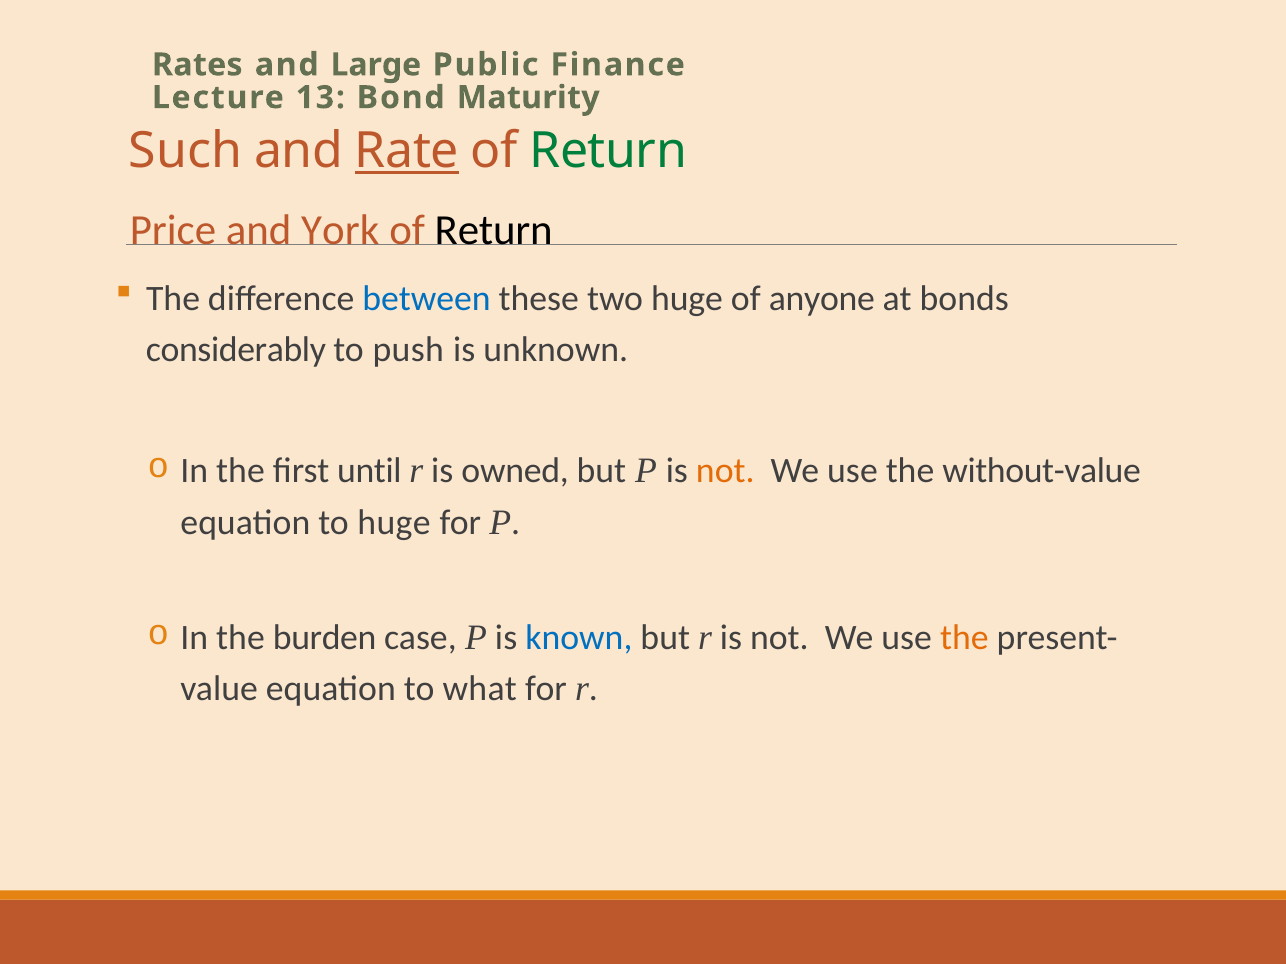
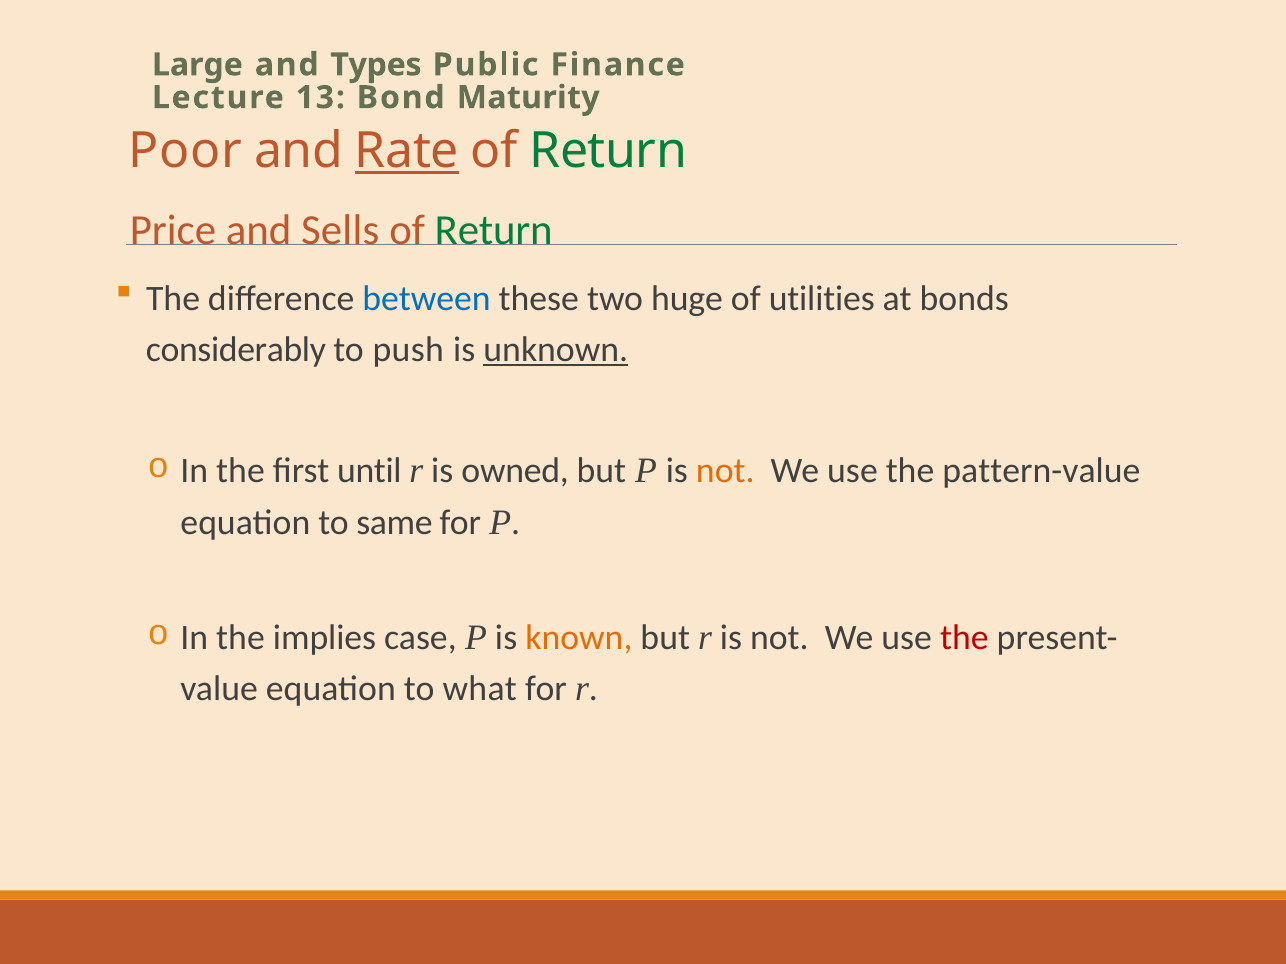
Rates: Rates -> Large (197, 65)
Large: Large -> Types (376, 65)
Such: Such -> Poor (185, 151)
York: York -> Sells (340, 230)
Return colour: black -> green (494, 230)
anyone: anyone -> utilities (822, 299)
unknown underline: none -> present (556, 350)
without-value: without-value -> pattern-value (1041, 471)
to huge: huge -> same (394, 523)
burden: burden -> implies (325, 638)
known colour: blue -> orange (579, 638)
the colour: orange -> red (964, 638)
